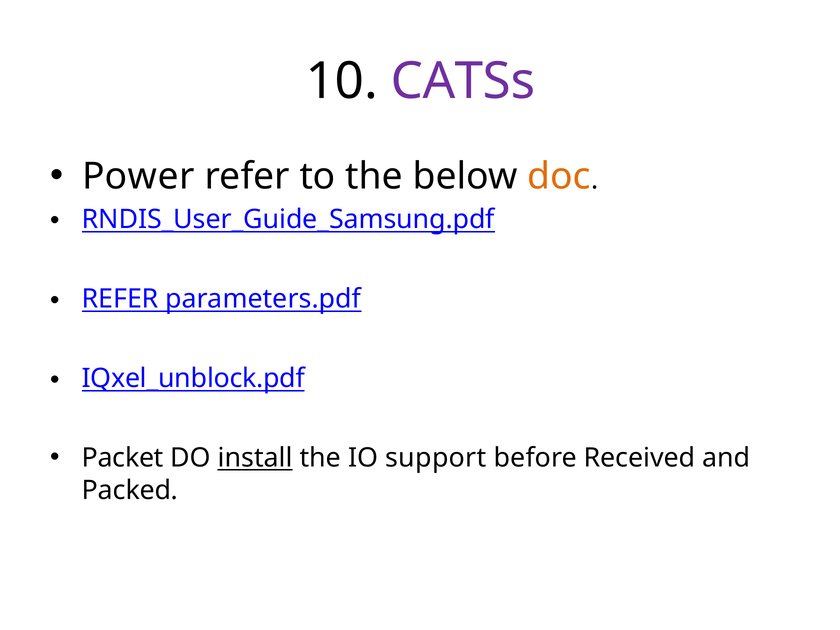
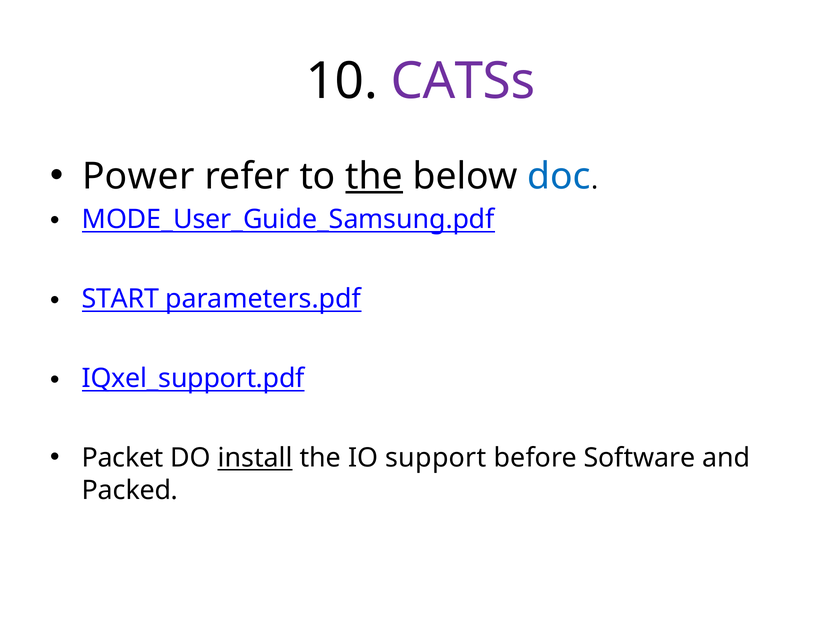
the underline: none -> present (374, 176)
doc colour: orange -> blue (559, 176)
RNDIS_User_Guide_Samsung.pdf: RNDIS_User_Guide_Samsung.pdf -> MODE_User_Guide_Samsung.pdf (288, 219)
REFER: REFER -> START (120, 299)
IQxel_unblock.pdf: IQxel_unblock.pdf -> IQxel_support.pdf (193, 379)
Received: Received -> Software (640, 458)
